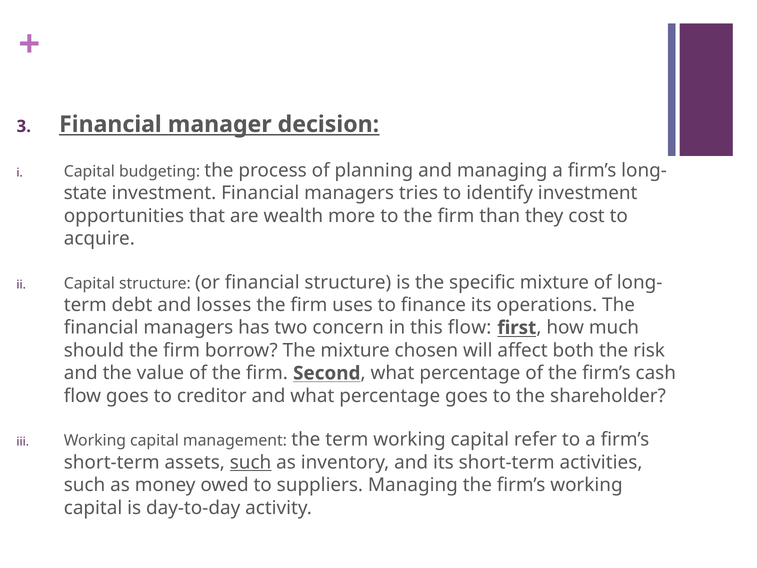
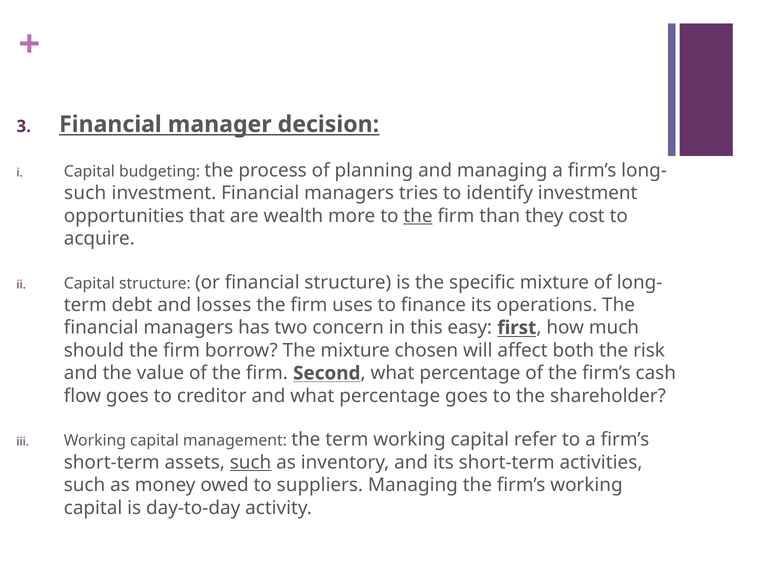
state: state -> such (85, 193)
the underline: none -> present (418, 216)
this flow: flow -> easy (470, 328)
